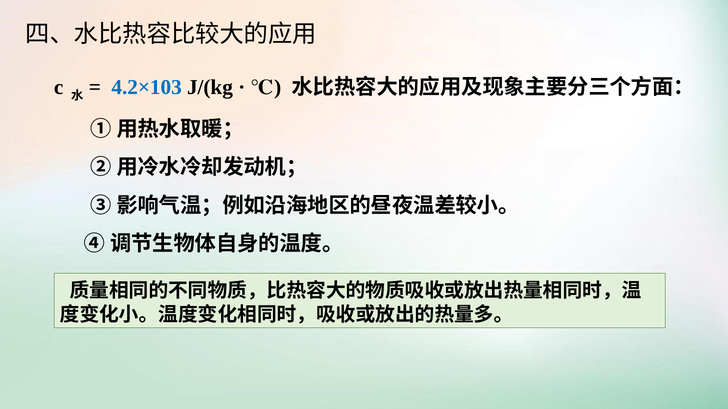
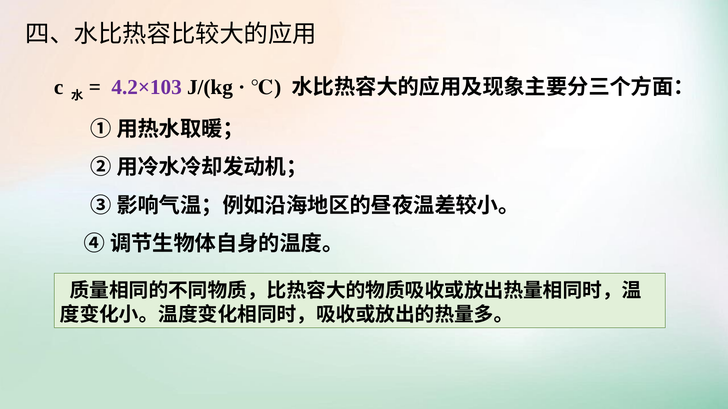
4.2×103 colour: blue -> purple (147, 88)
